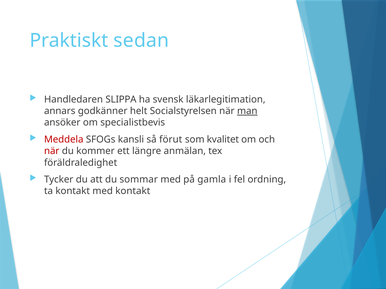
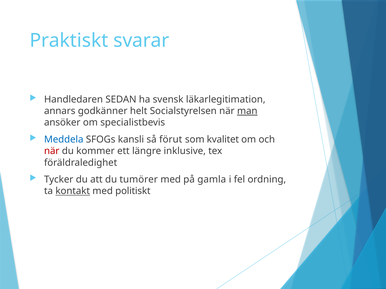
sedan: sedan -> svarar (141, 41)
SLIPPA: SLIPPA -> SEDAN (121, 100)
Meddela colour: red -> blue (64, 140)
anmälan: anmälan -> inklusive (185, 151)
sommar: sommar -> tumörer (139, 180)
kontakt underline: none -> present (73, 191)
med kontakt: kontakt -> politiskt (133, 191)
